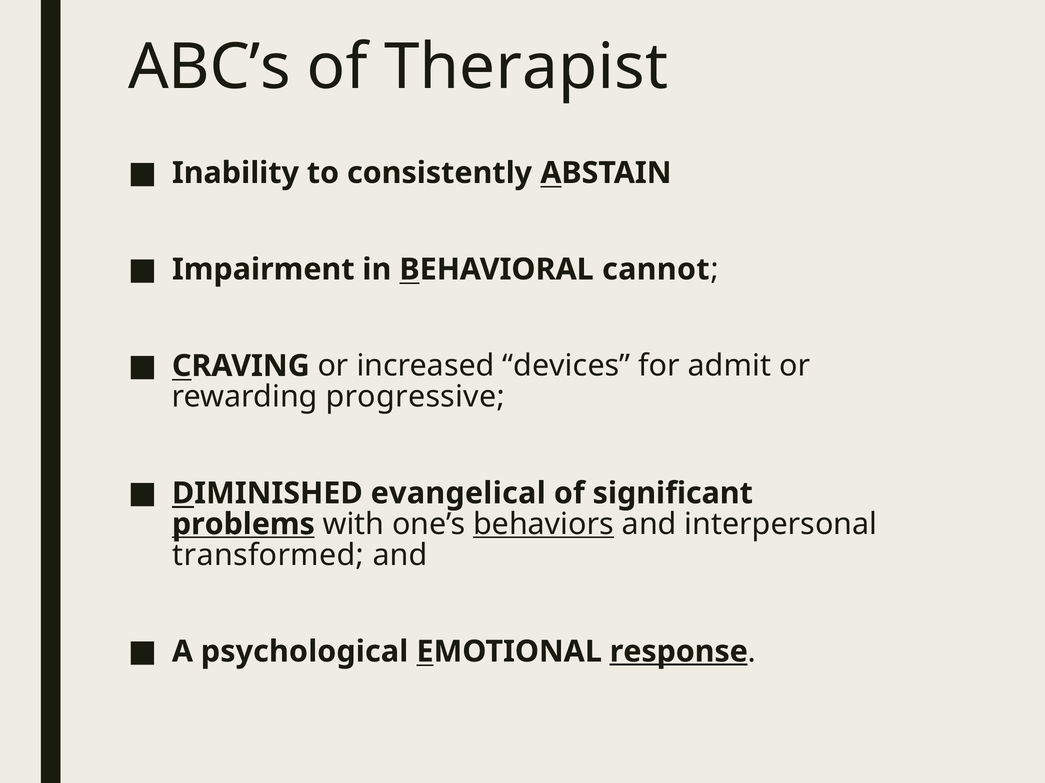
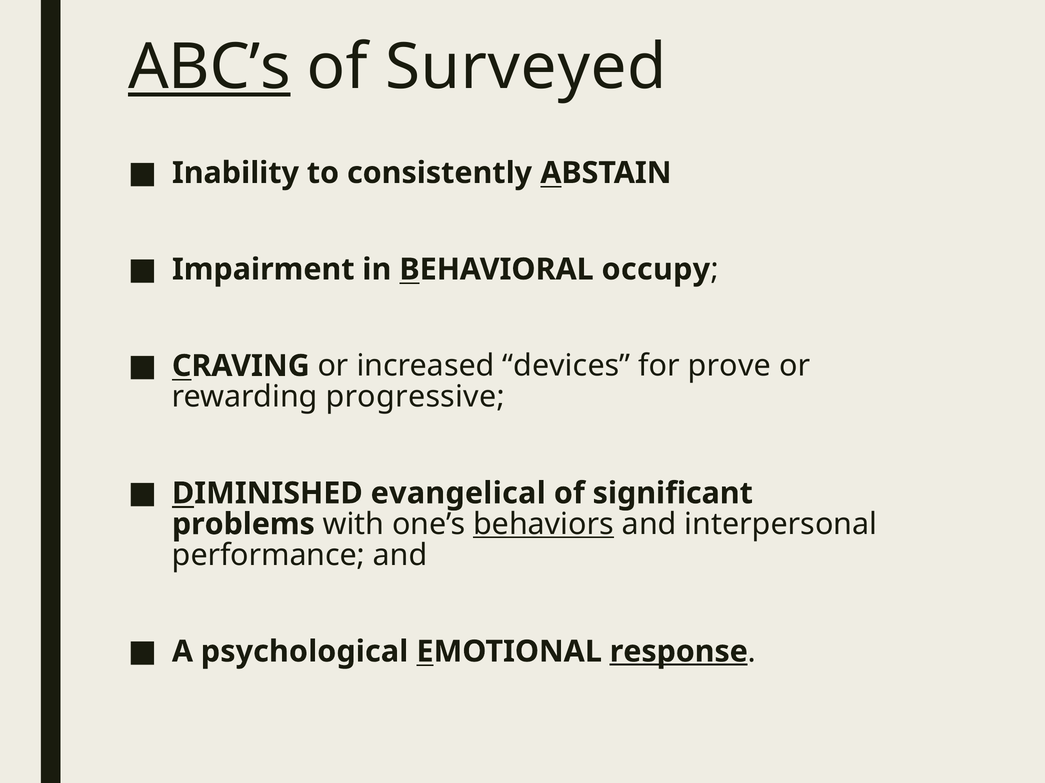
ABC’s underline: none -> present (209, 67)
Therapist: Therapist -> Surveyed (526, 67)
cannot: cannot -> occupy (656, 270)
admit: admit -> prove (729, 366)
problems underline: present -> none (243, 525)
transformed: transformed -> performance (268, 556)
